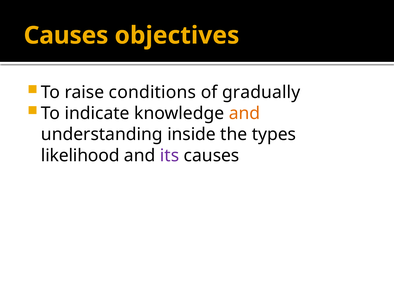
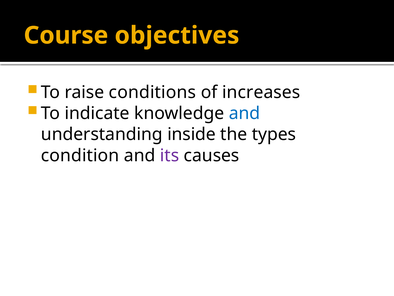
Causes: Causes -> Course (66, 35)
gradually: gradually -> increases (261, 92)
and colour: orange -> blue (244, 113)
likelihood: likelihood -> condition (80, 155)
